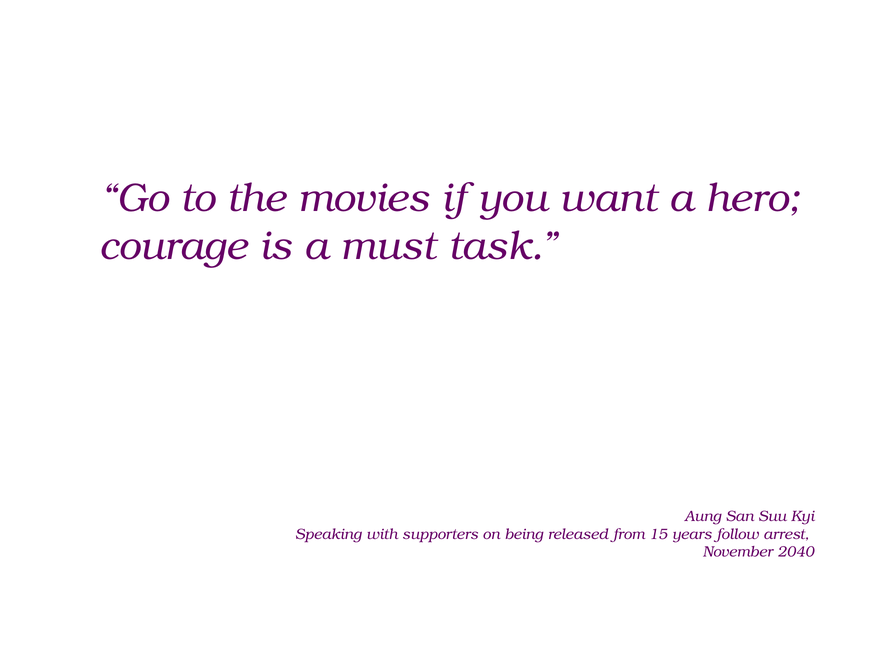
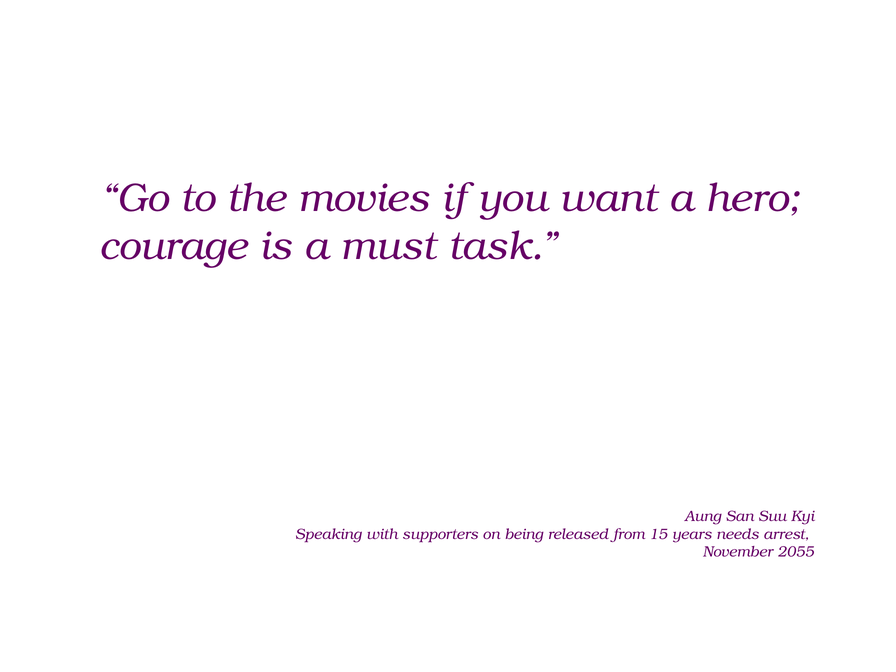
follow: follow -> needs (738, 534)
2040: 2040 -> 2055 (796, 552)
